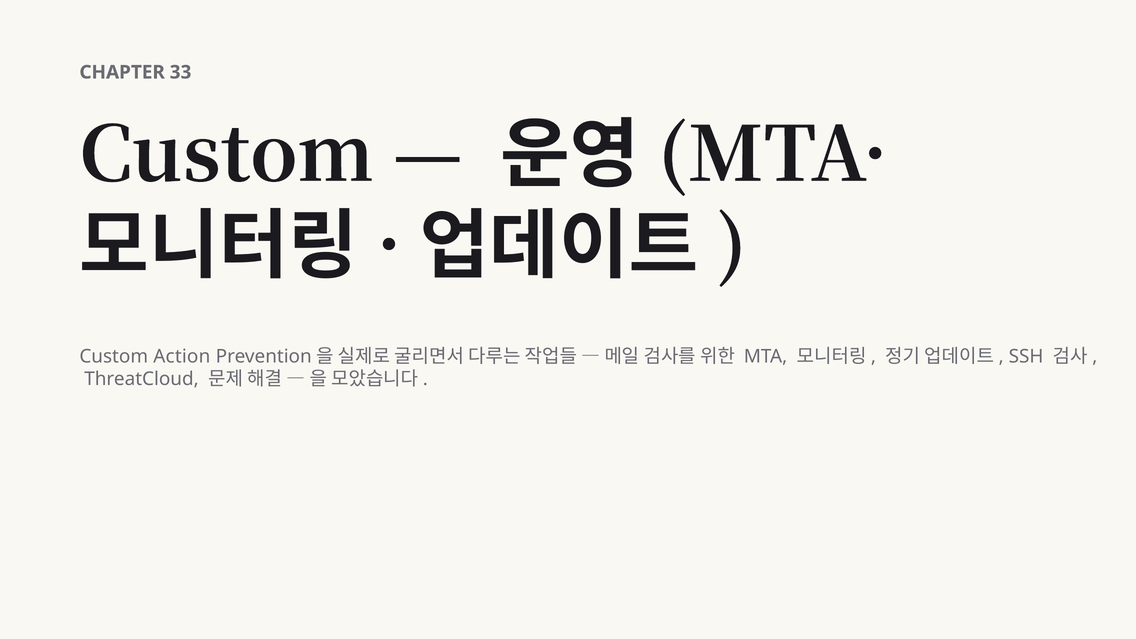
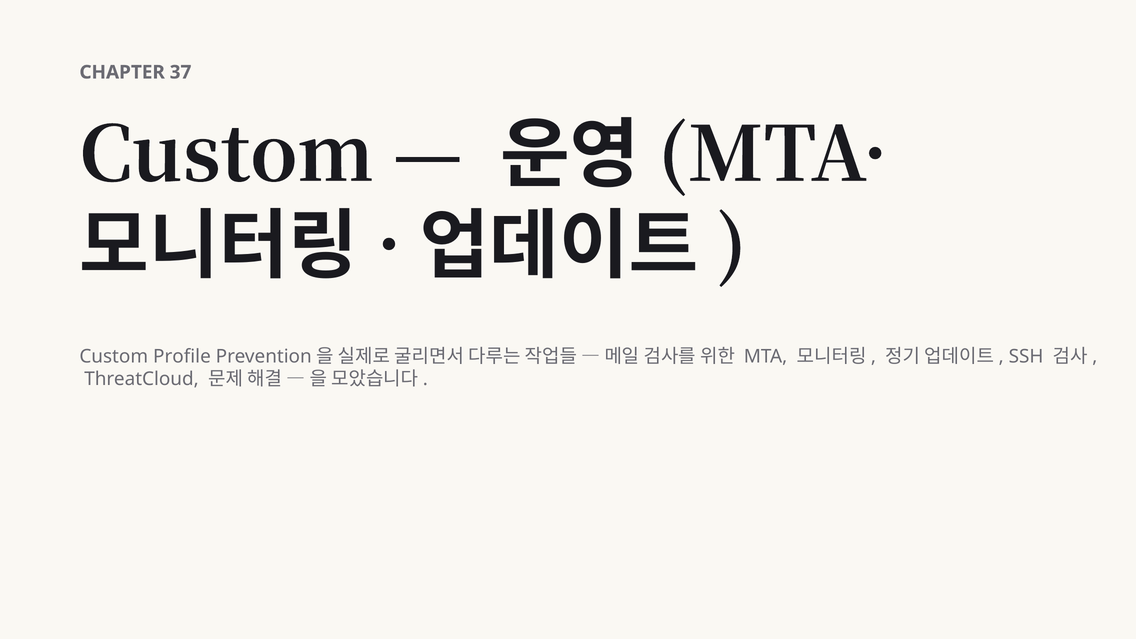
33: 33 -> 37 (181, 72)
Action: Action -> Profile (182, 356)
